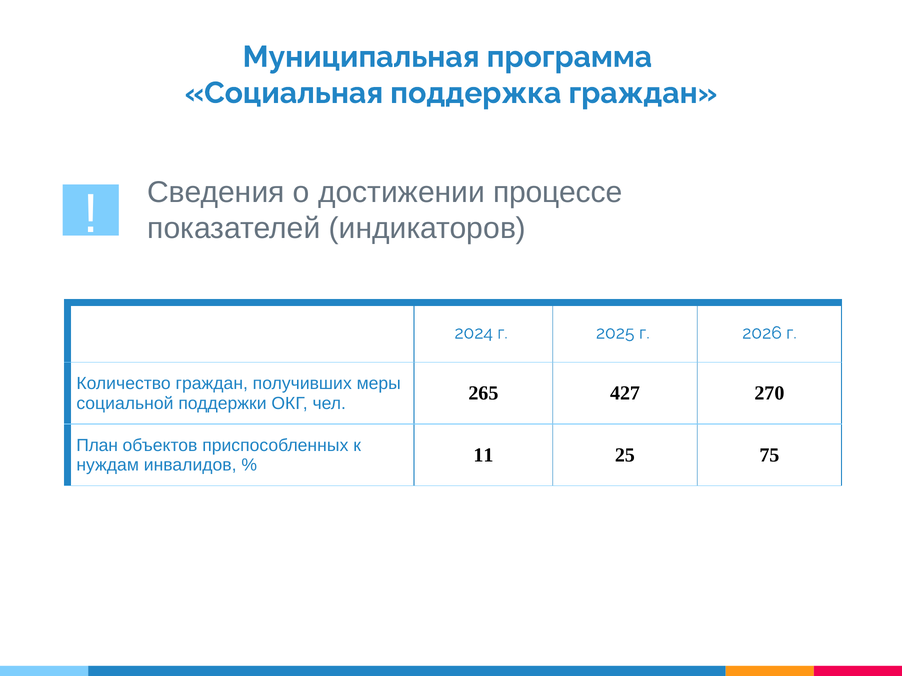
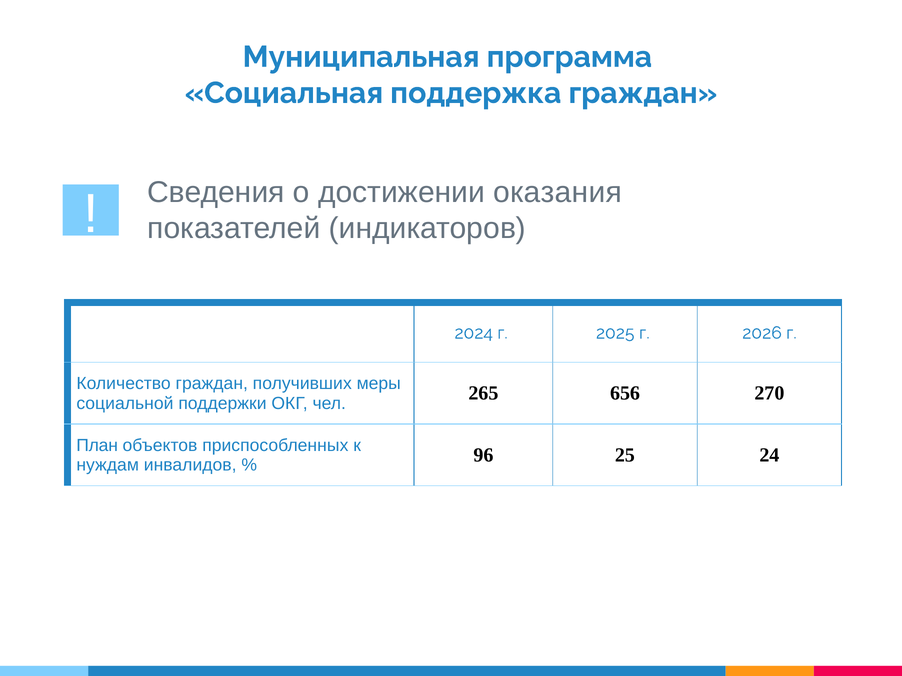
процессе: процессе -> оказания (558, 192)
427: 427 -> 656 (625, 394)
11: 11 -> 96 (483, 455)
75: 75 -> 24 (769, 455)
